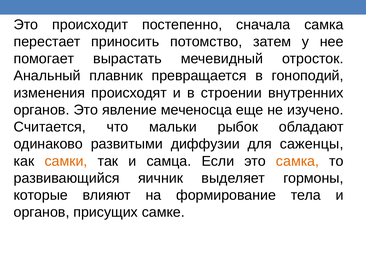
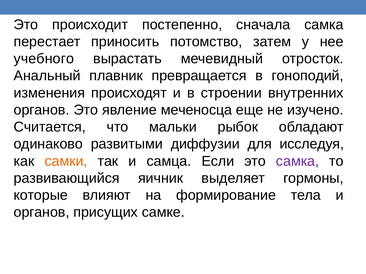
помогает: помогает -> учебного (44, 59)
саженцы: саженцы -> исследуя (312, 144)
самка colour: orange -> purple (297, 161)
